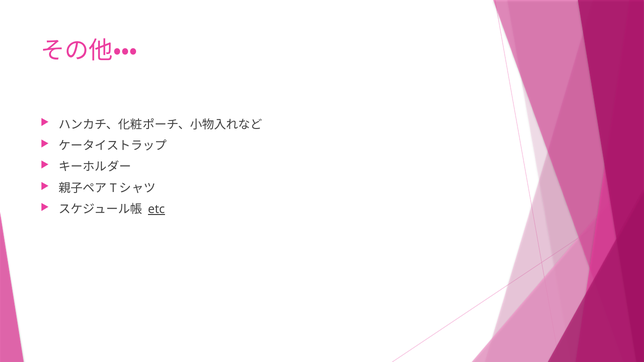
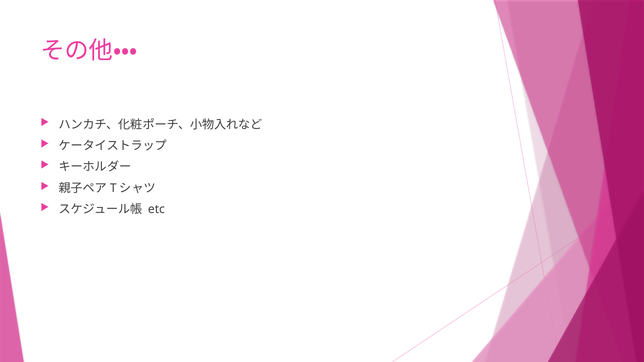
etc underline: present -> none (156, 209)
